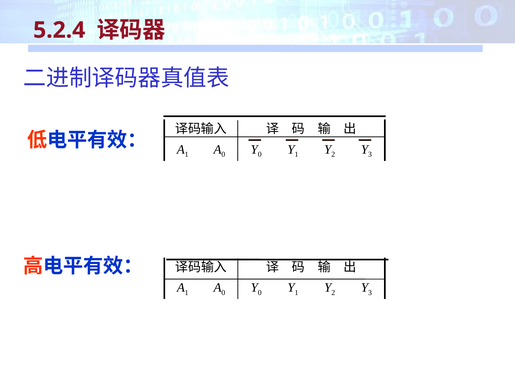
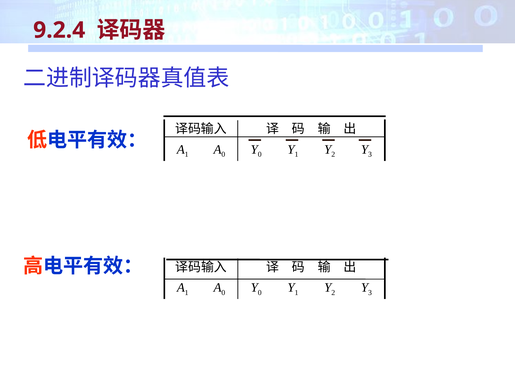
5.2.4: 5.2.4 -> 9.2.4 (59, 30)
